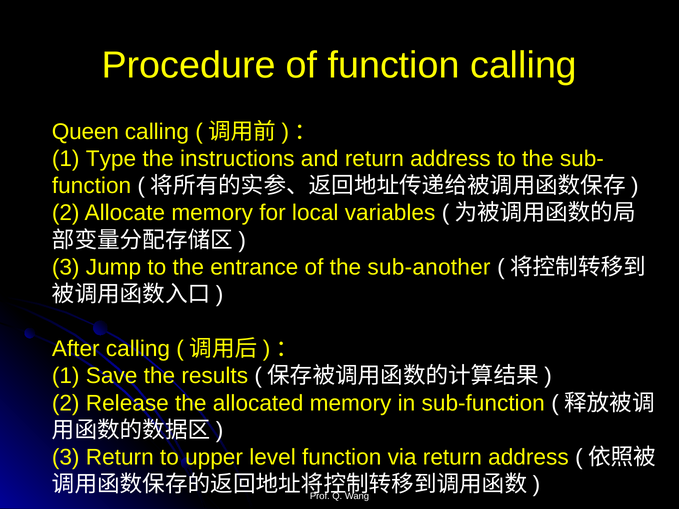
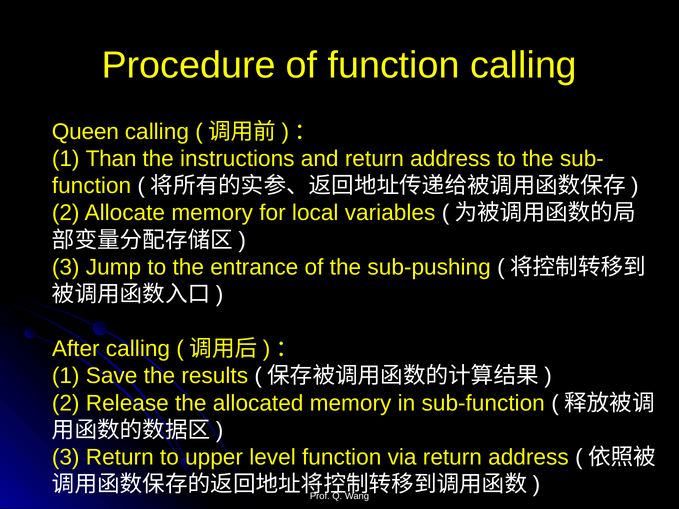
Type: Type -> Than (111, 159)
sub-another: sub-another -> sub-pushing (429, 267)
